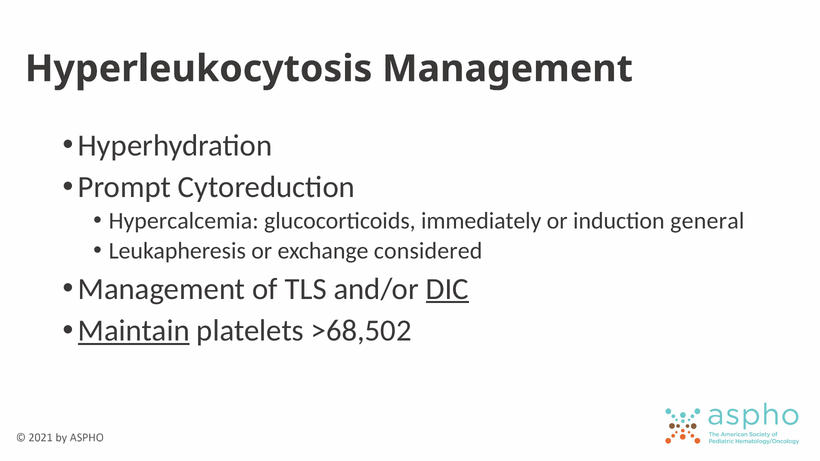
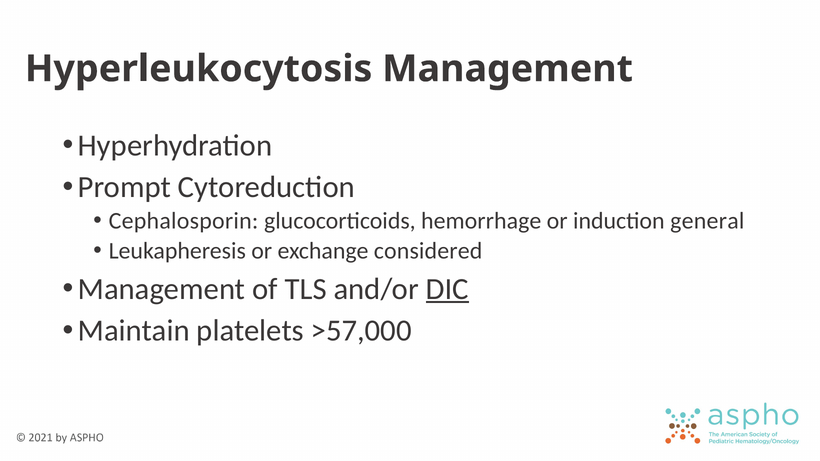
Hypercalcemia: Hypercalcemia -> Cephalosporin (184, 221)
immediately: immediately -> hemorrhage (481, 221)
Maintain underline: present -> none (134, 331)
>68,502: >68,502 -> >57,000 (361, 331)
